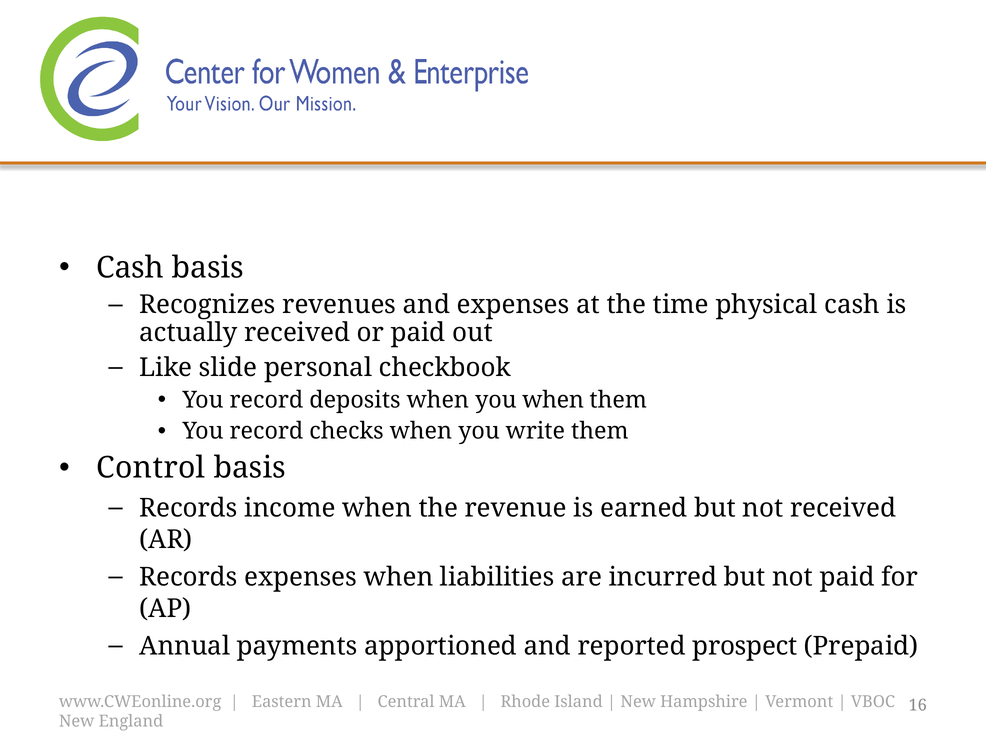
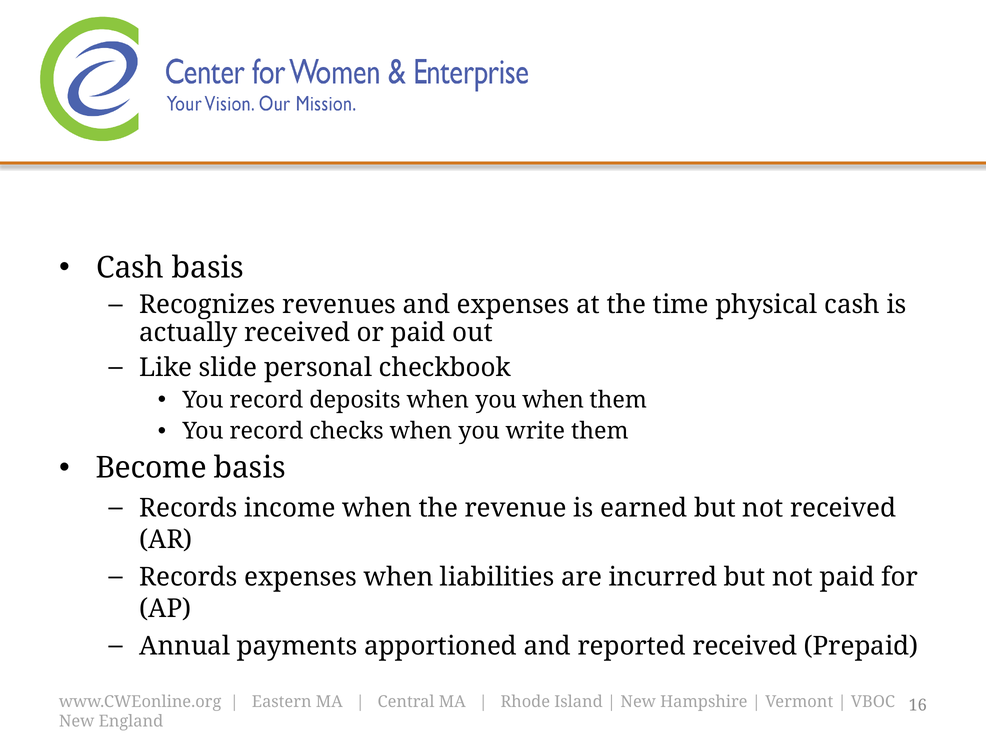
Control: Control -> Become (151, 467)
reported prospect: prospect -> received (745, 646)
